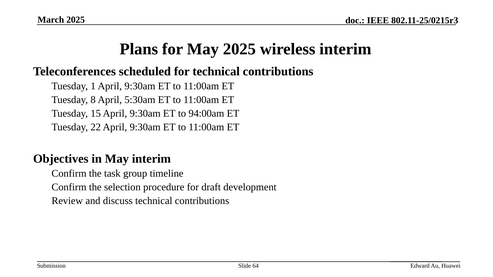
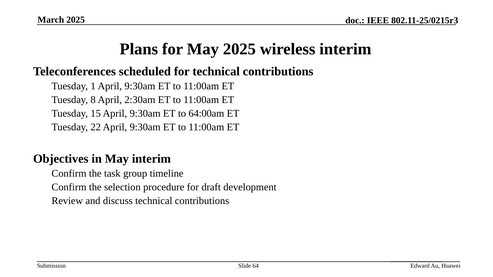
5:30am: 5:30am -> 2:30am (140, 100)
94:00am: 94:00am -> 64:00am (206, 114)
